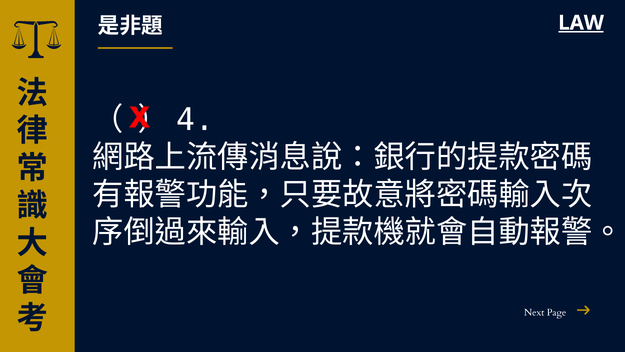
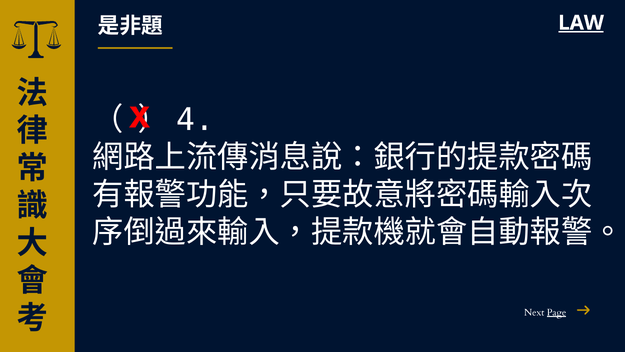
Page underline: none -> present (557, 312)
